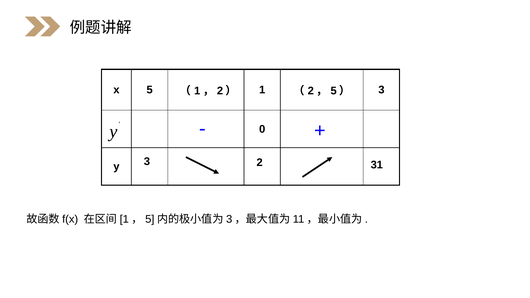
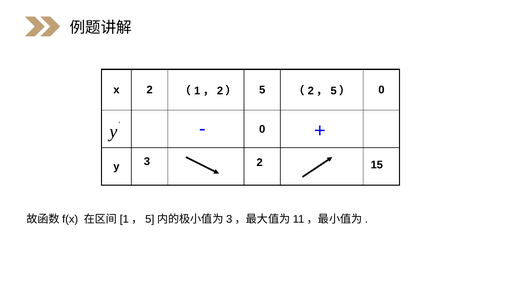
x 5: 5 -> 2 (150, 90)
1: 1 -> 5 (262, 90)
3: 3 -> 0 (381, 90)
31: 31 -> 15 (377, 165)
